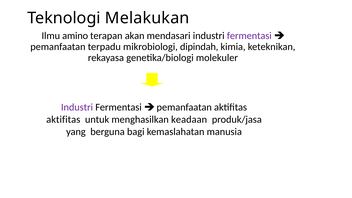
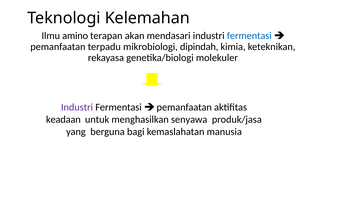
Melakukan: Melakukan -> Kelemahan (147, 18)
fermentasi colour: purple -> blue (249, 36)
aktifitas: aktifitas -> keadaan (63, 119)
keadaan: keadaan -> senyawa (189, 119)
